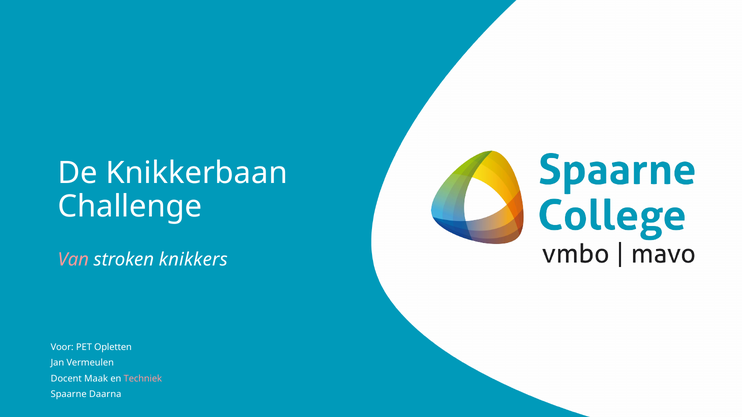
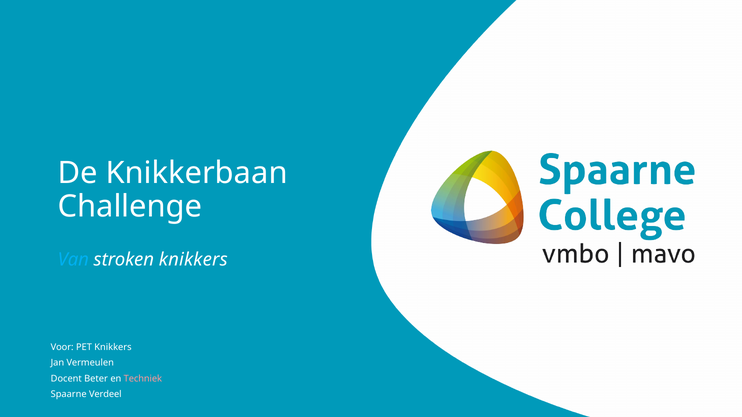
Van colour: pink -> light blue (73, 260)
PET Opletten: Opletten -> Knikkers (113, 347)
Maak: Maak -> Beter (96, 379)
Daarna: Daarna -> Verdeel (105, 395)
